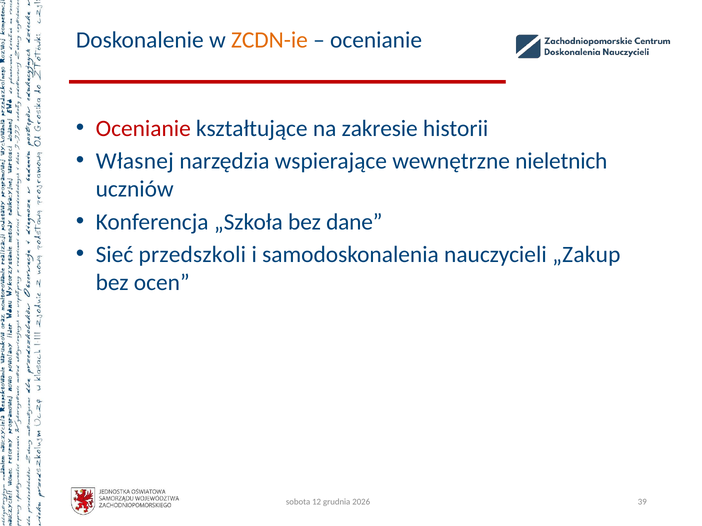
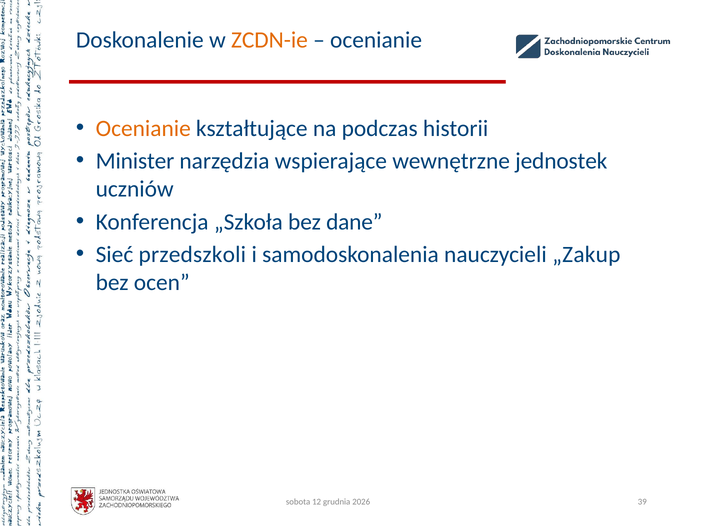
Ocenianie colour: red -> orange (143, 128)
zakresie: zakresie -> podczas (380, 128)
Własnej: Własnej -> Minister (135, 161)
nieletnich: nieletnich -> jednostek (561, 161)
